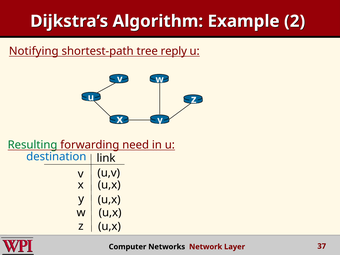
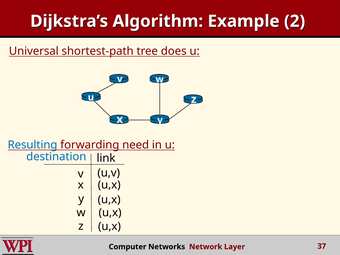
Notifying: Notifying -> Universal (34, 51)
reply: reply -> does (174, 51)
Resulting colour: green -> blue (32, 145)
